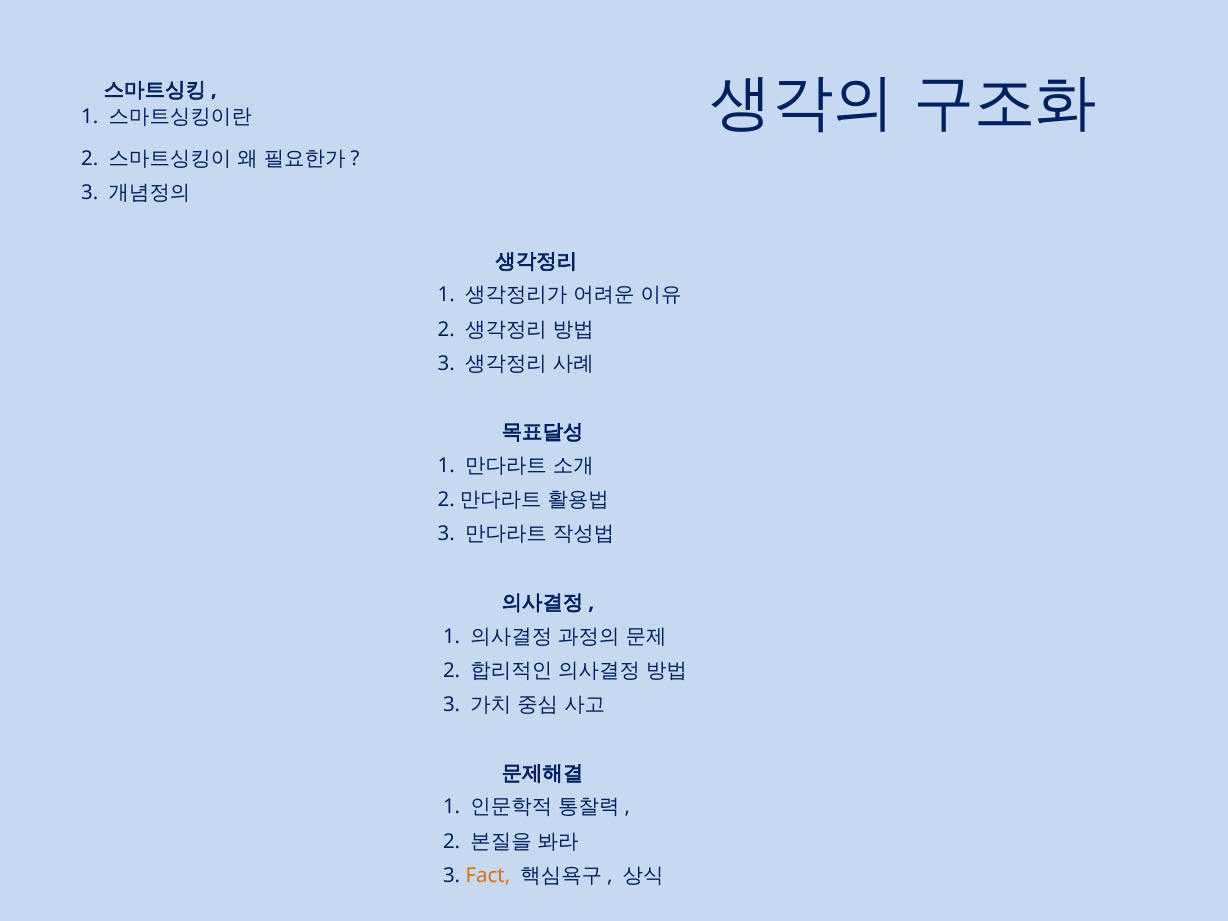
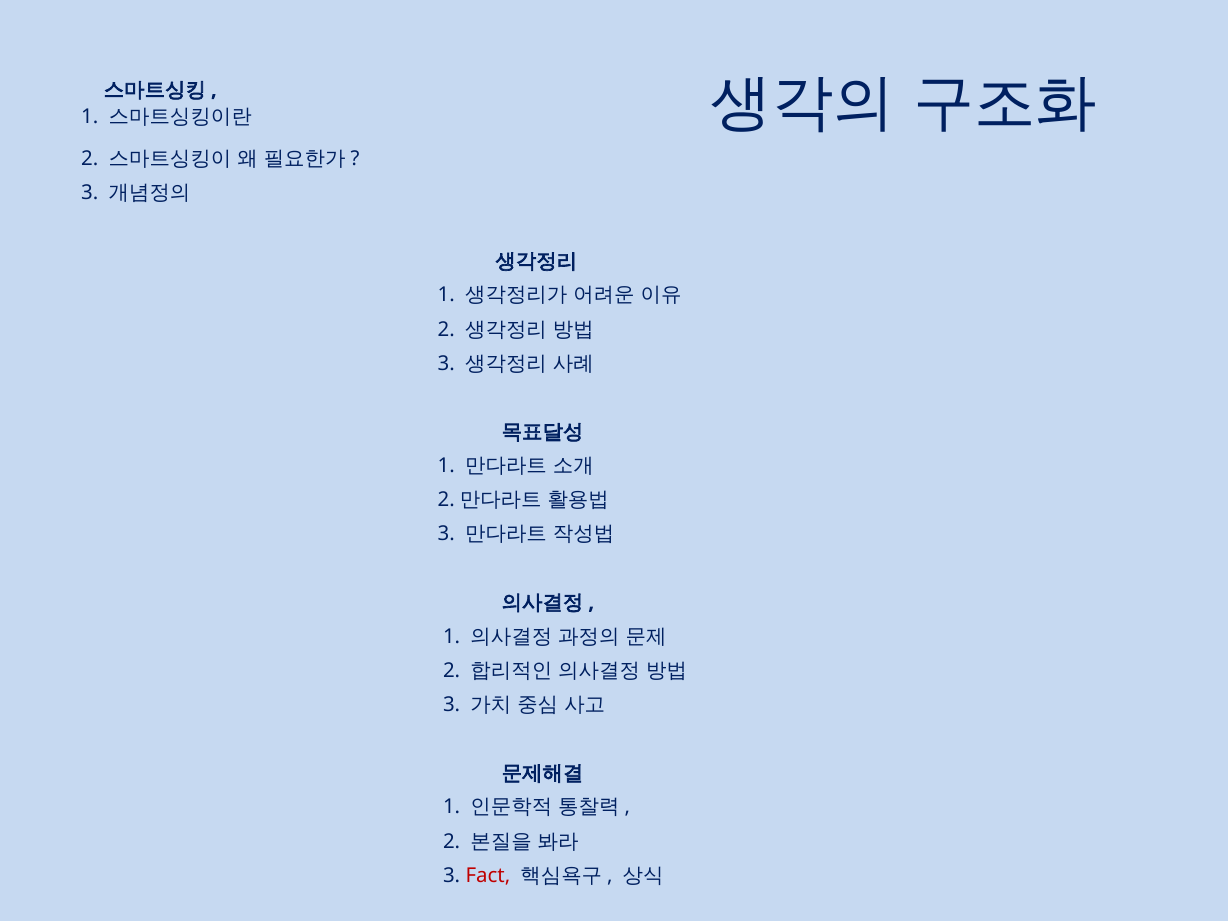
Fact colour: orange -> red (488, 875)
